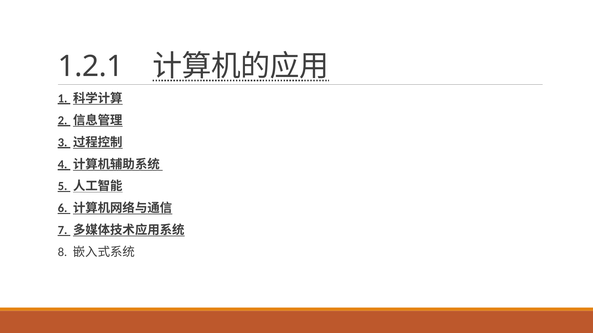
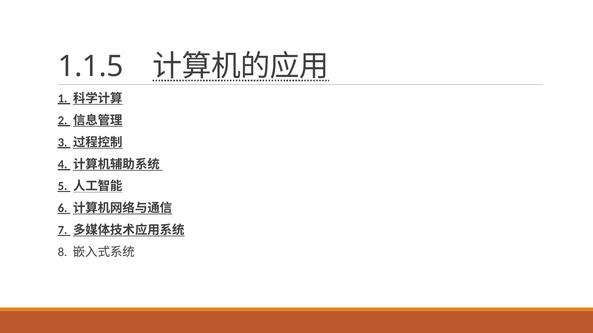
1.2.1: 1.2.1 -> 1.1.5 (91, 66)
